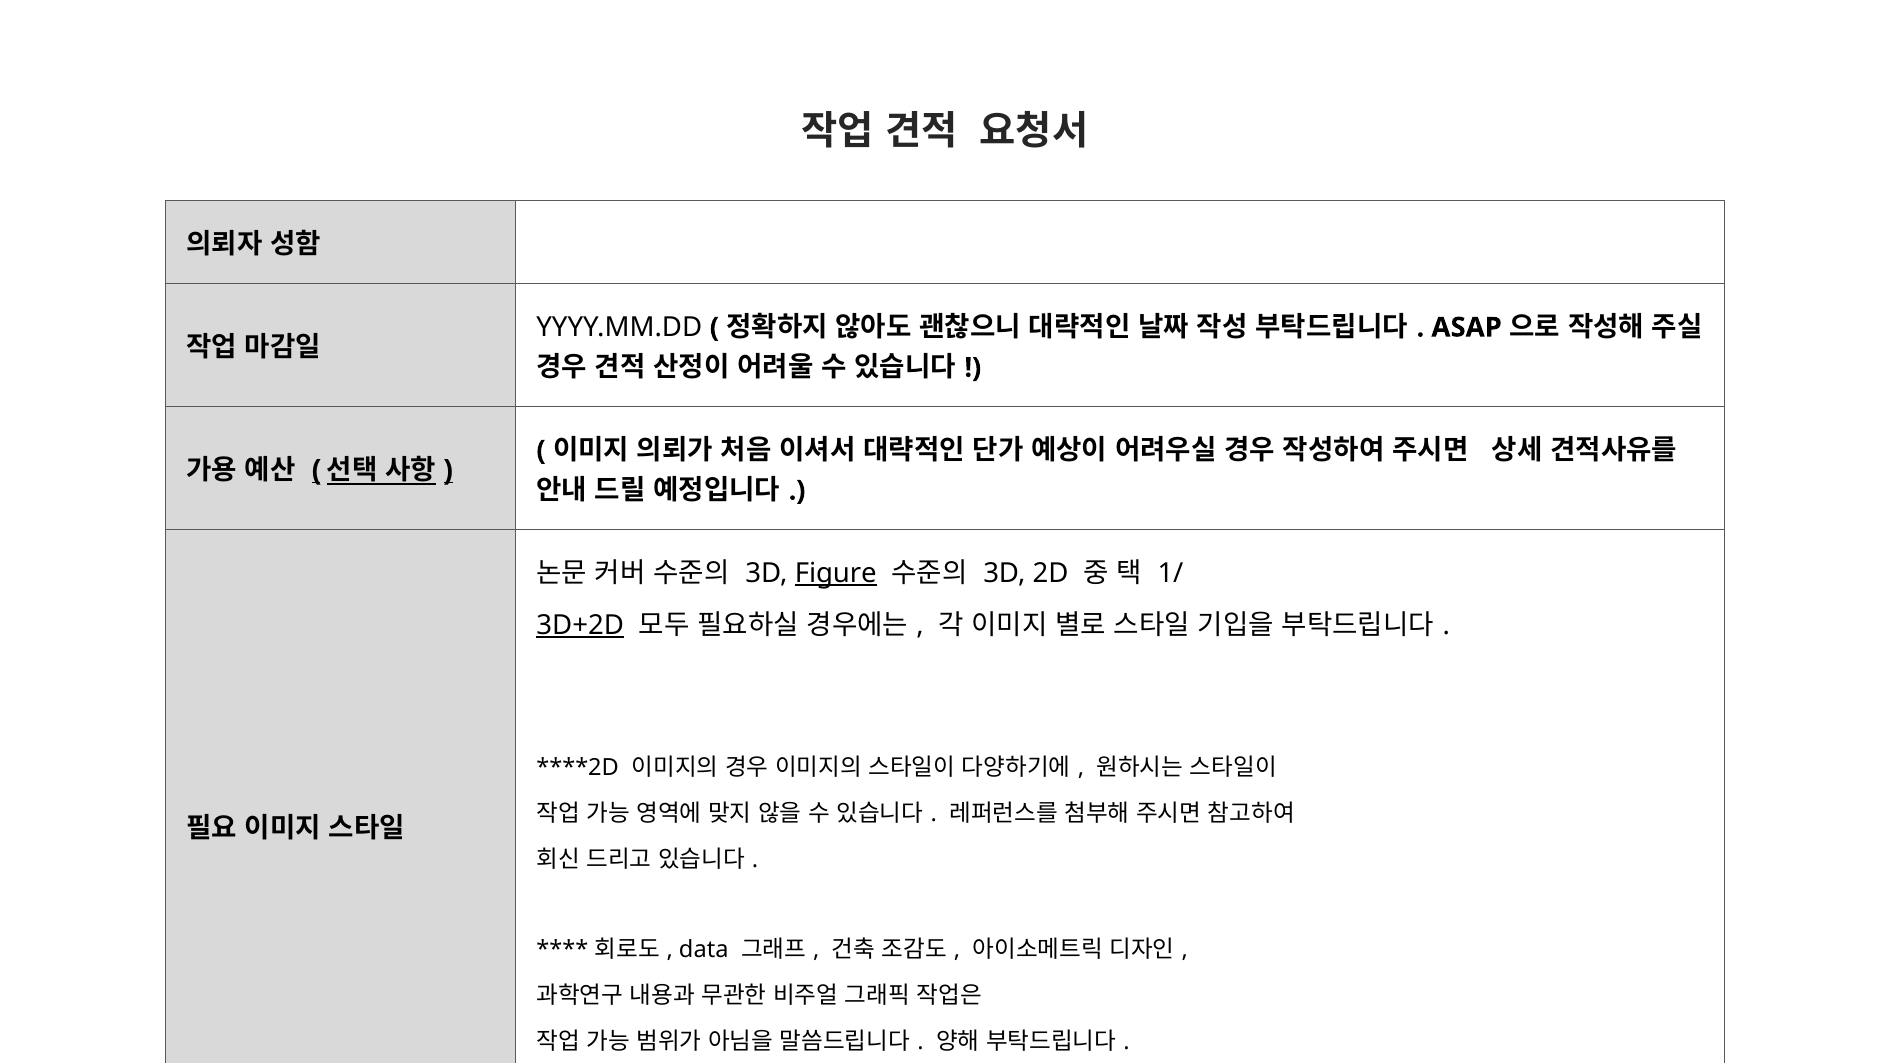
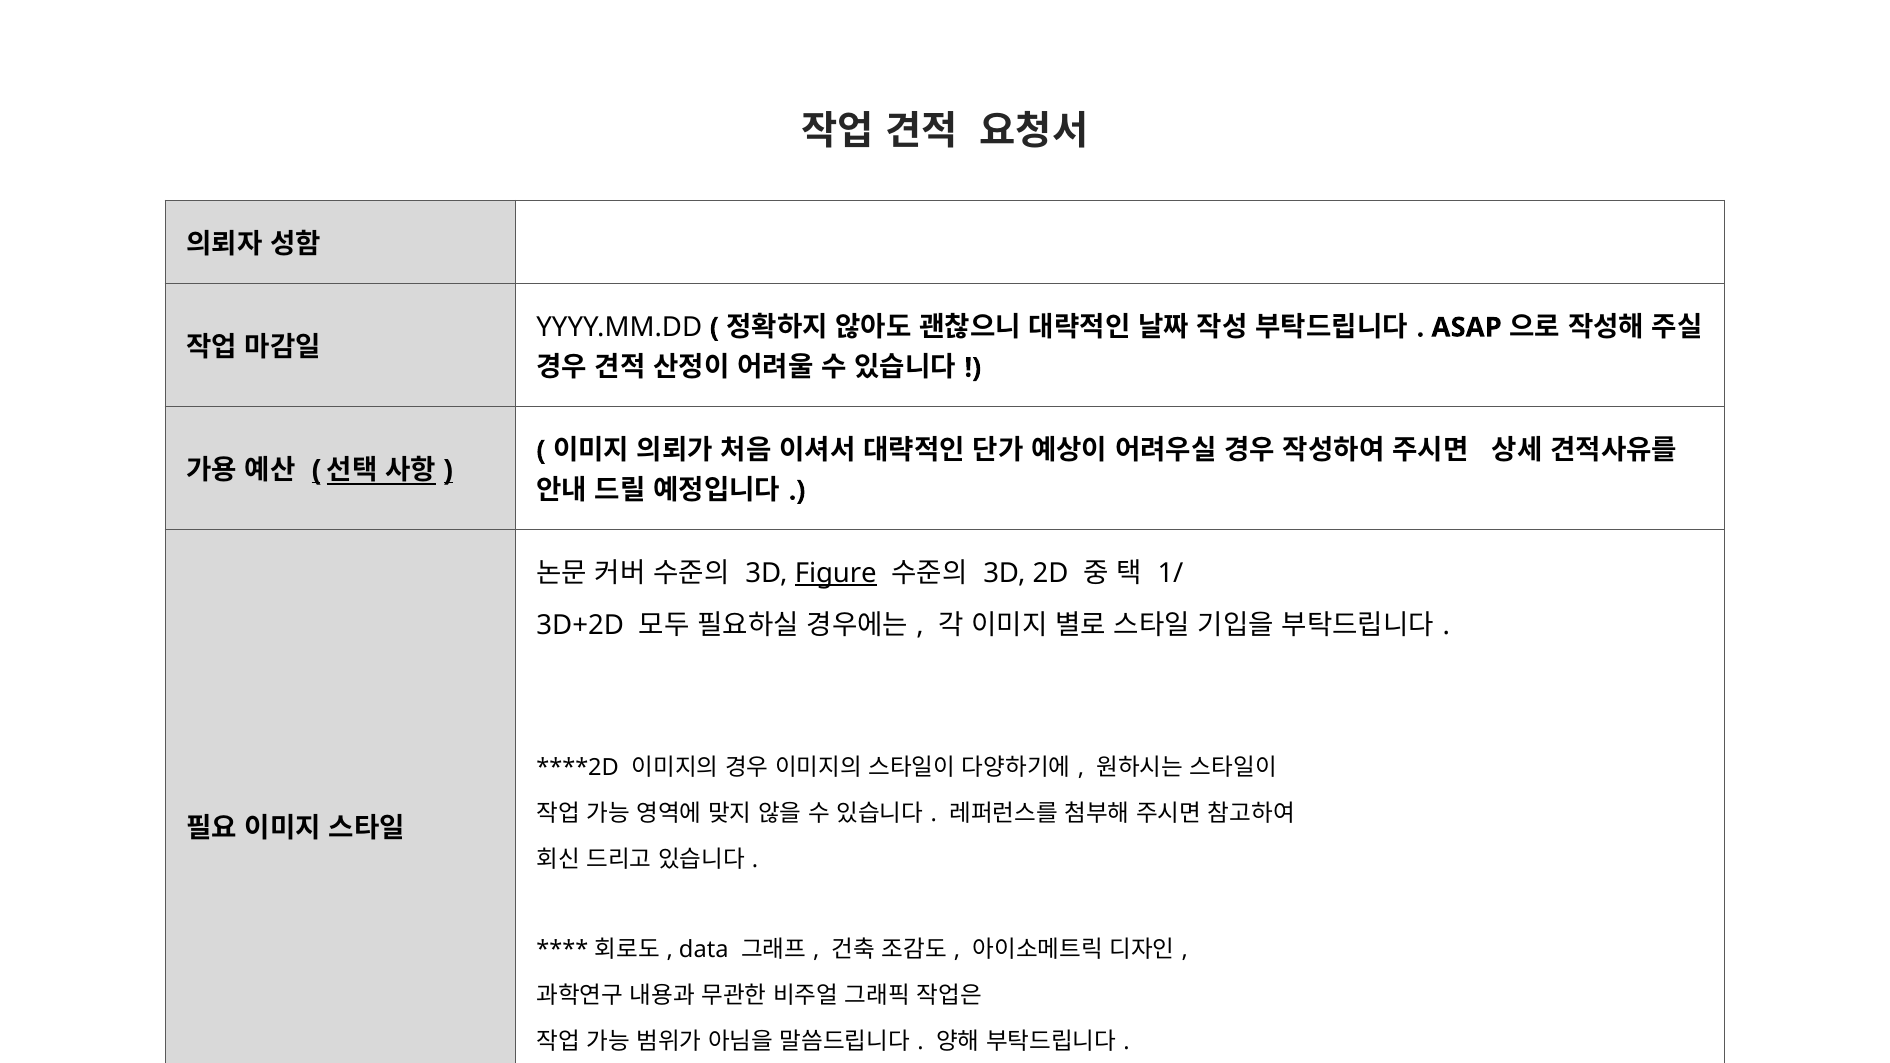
3D+2D underline: present -> none (580, 625)
